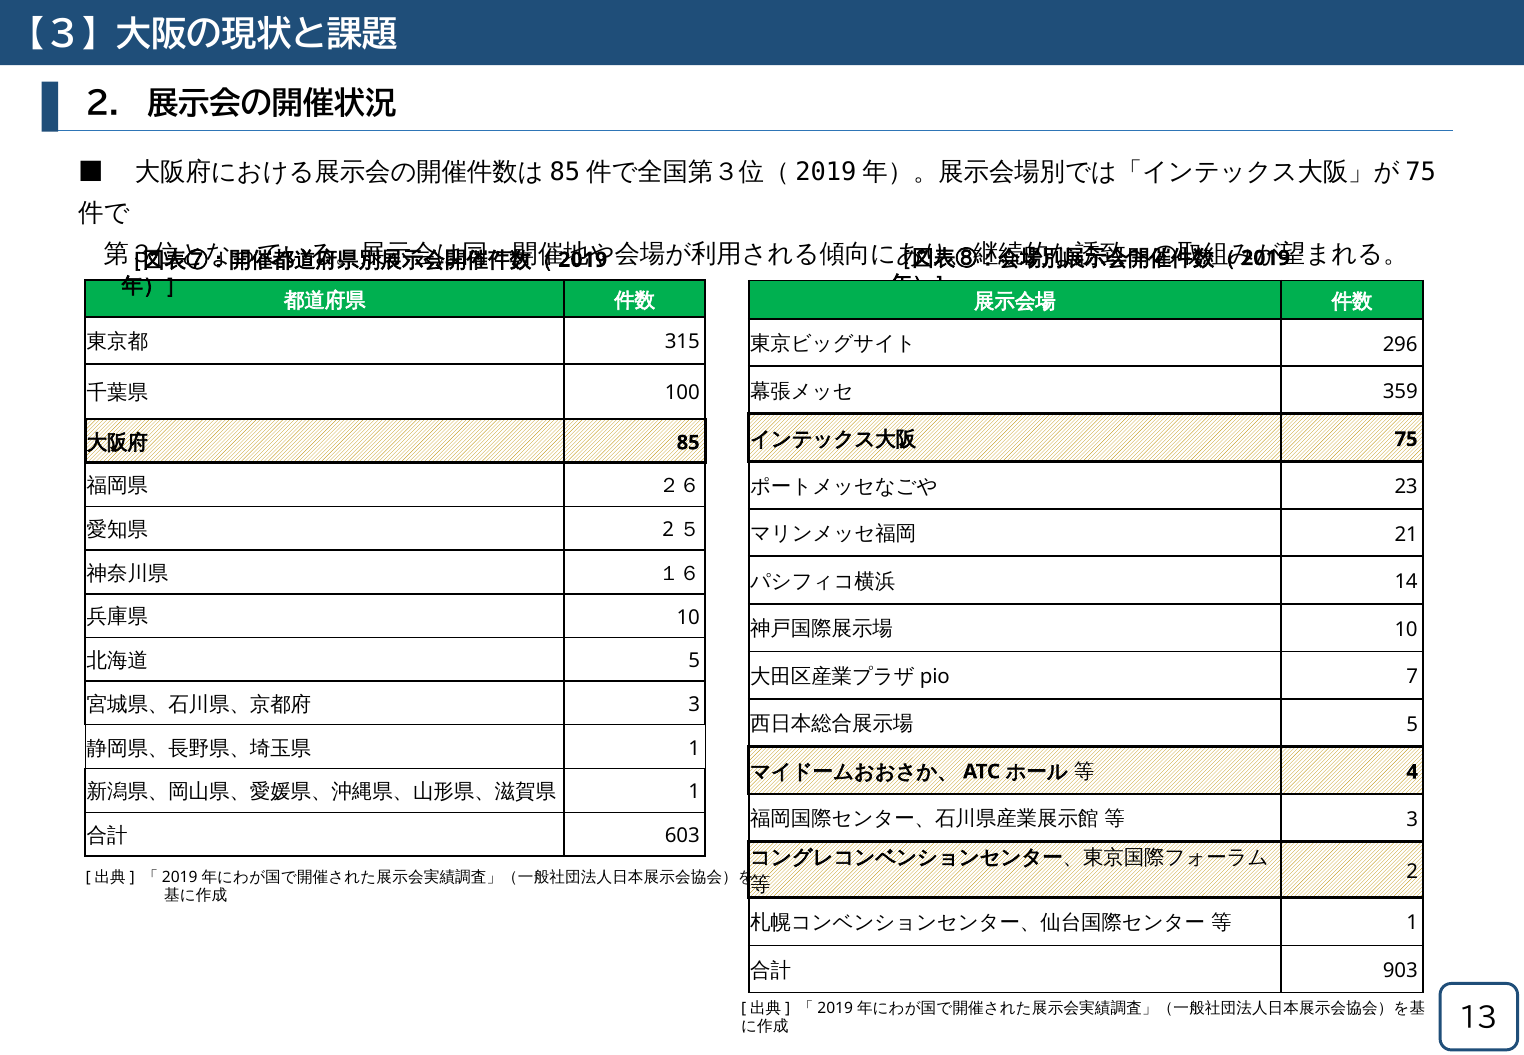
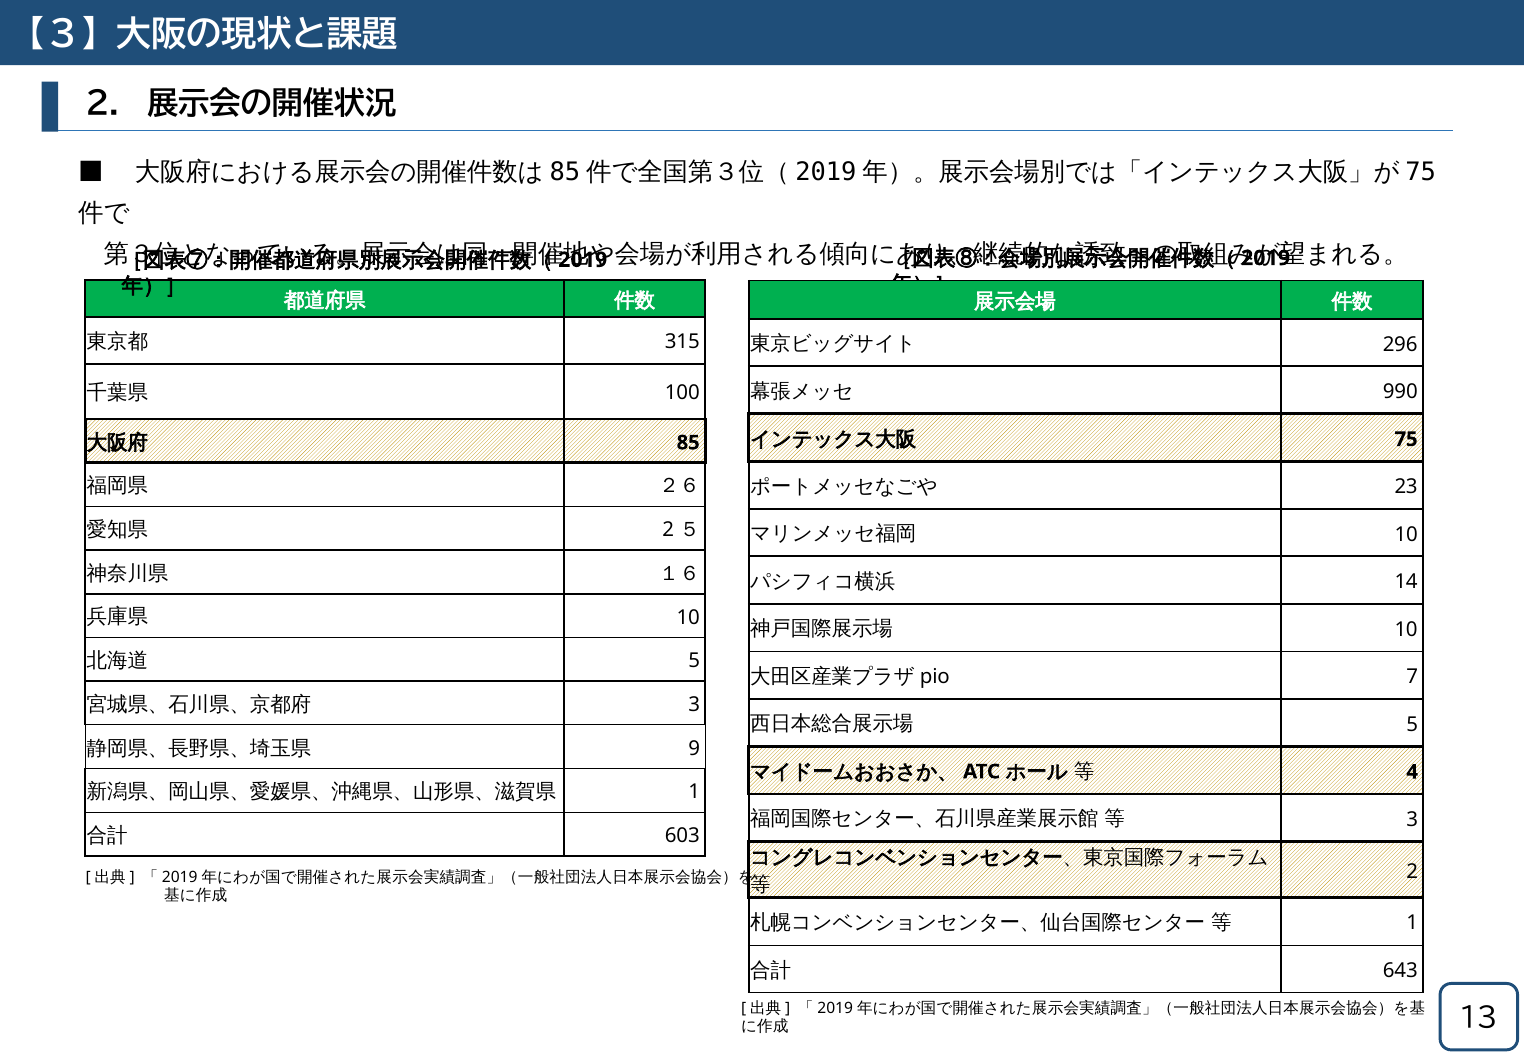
359: 359 -> 990 (1400, 392)
21: 21 -> 10 (1406, 534)
1: 1 -> 9 (694, 749)
903: 903 -> 643 (1400, 971)
